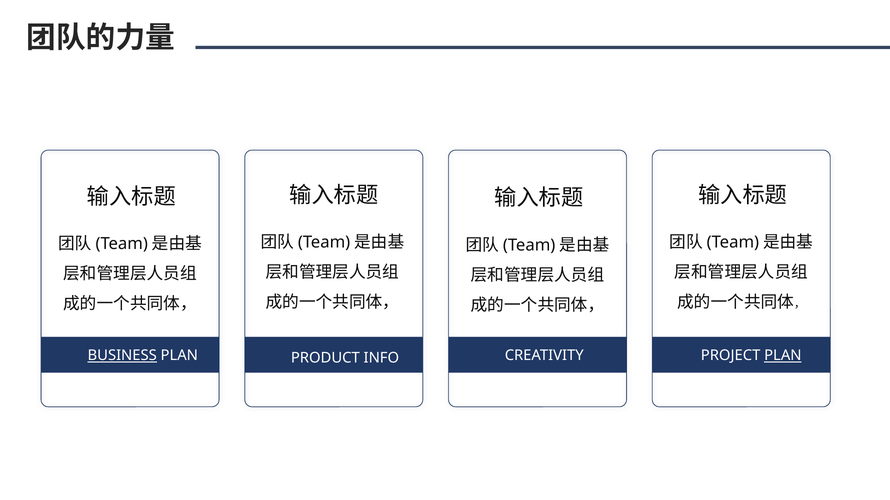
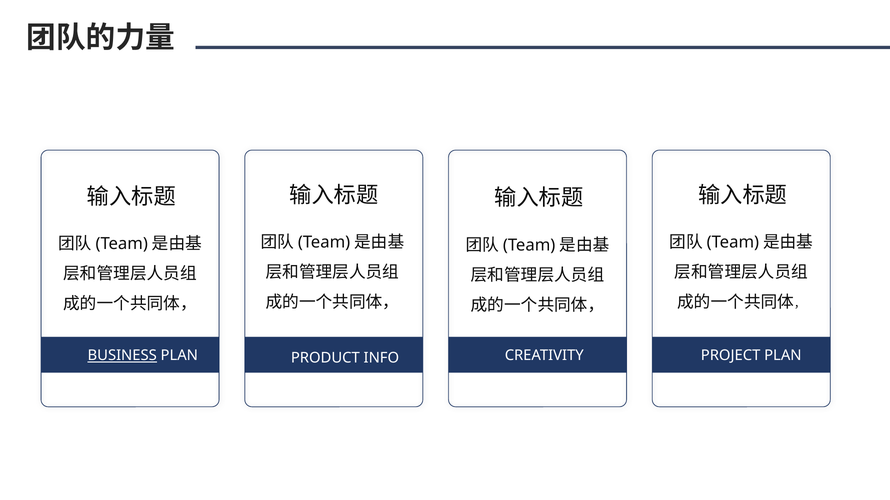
PLAN underline: present -> none (783, 356)
